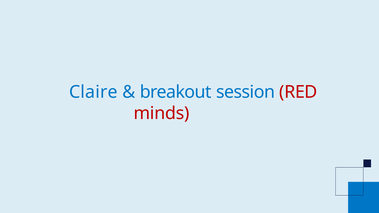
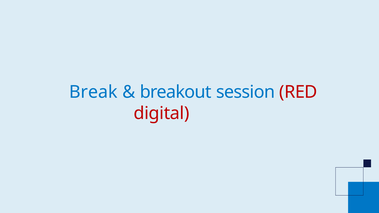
Claire: Claire -> Break (93, 92)
minds: minds -> digital (161, 113)
